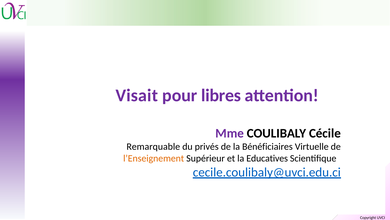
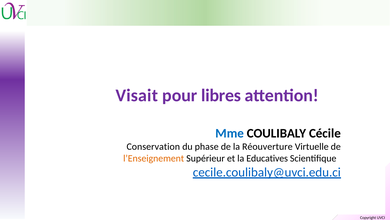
Mme colour: purple -> blue (230, 133)
Remarquable: Remarquable -> Conservation (153, 146)
privés: privés -> phase (207, 146)
Bénéficiaires: Bénéficiaires -> Réouverture (267, 146)
